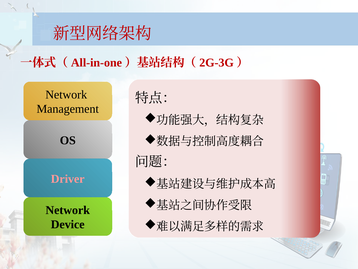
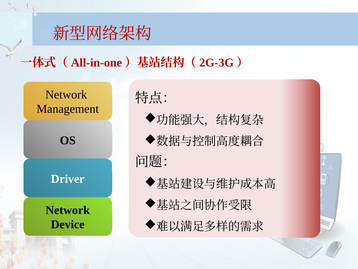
Driver colour: pink -> white (68, 178)
